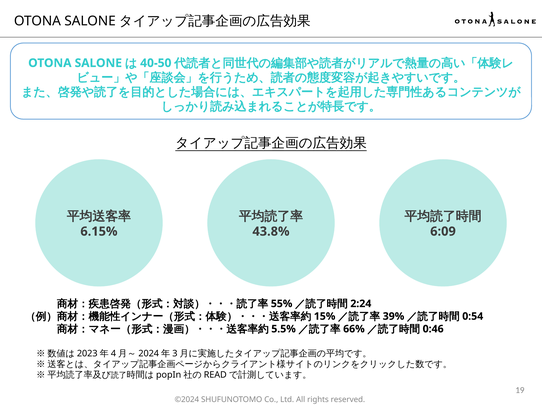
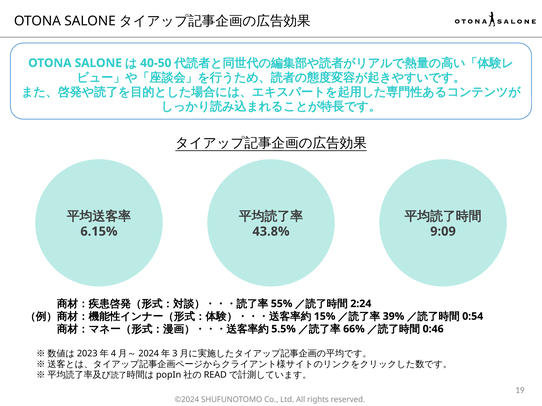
6:09: 6:09 -> 9:09 (443, 232)
